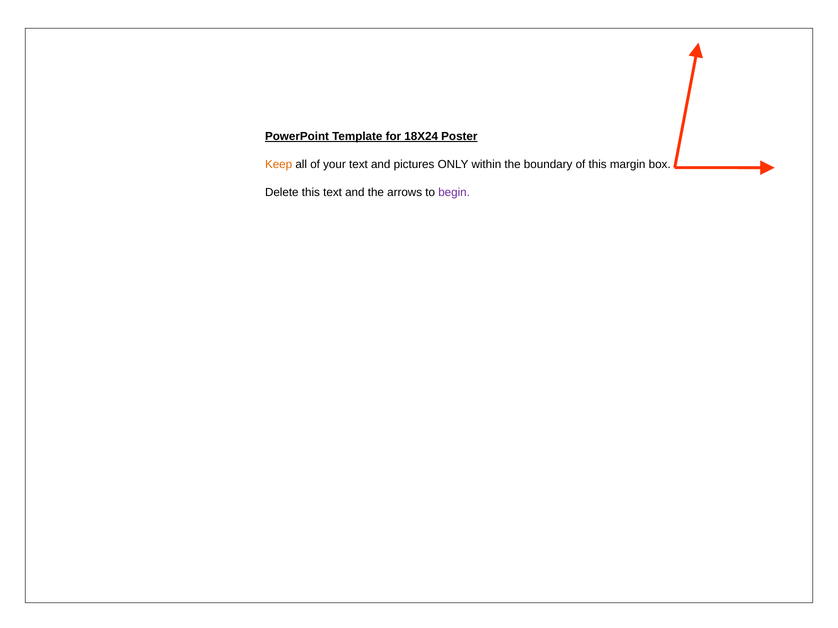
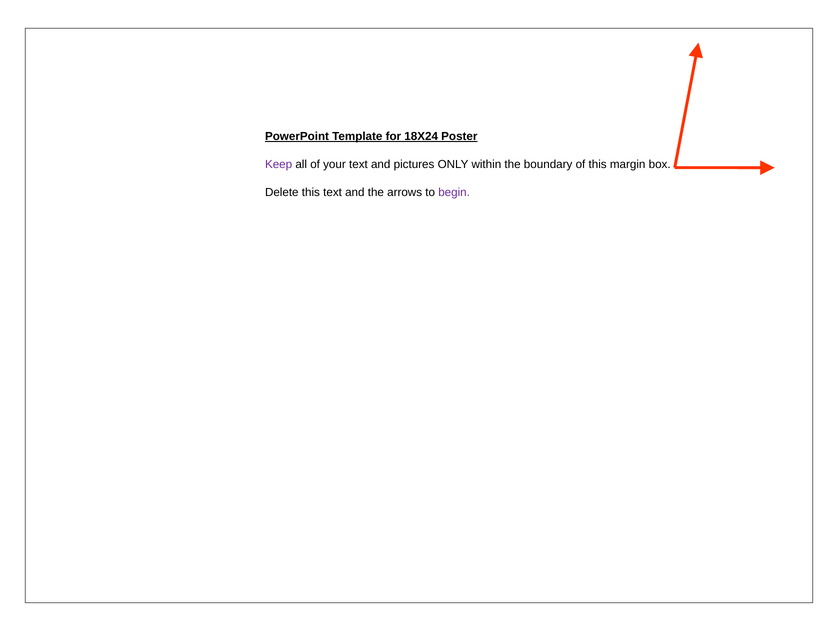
Keep colour: orange -> purple (279, 165)
